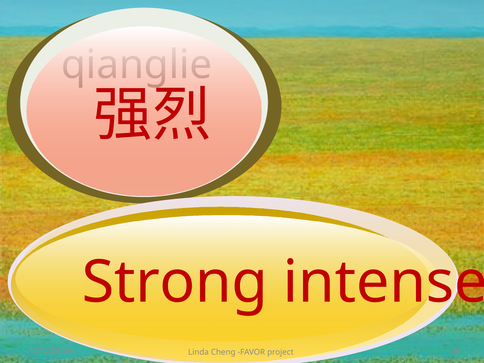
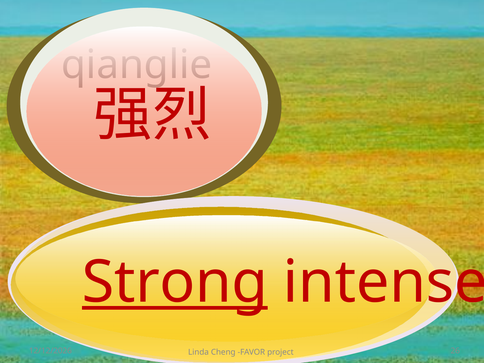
Strong underline: none -> present (175, 282)
